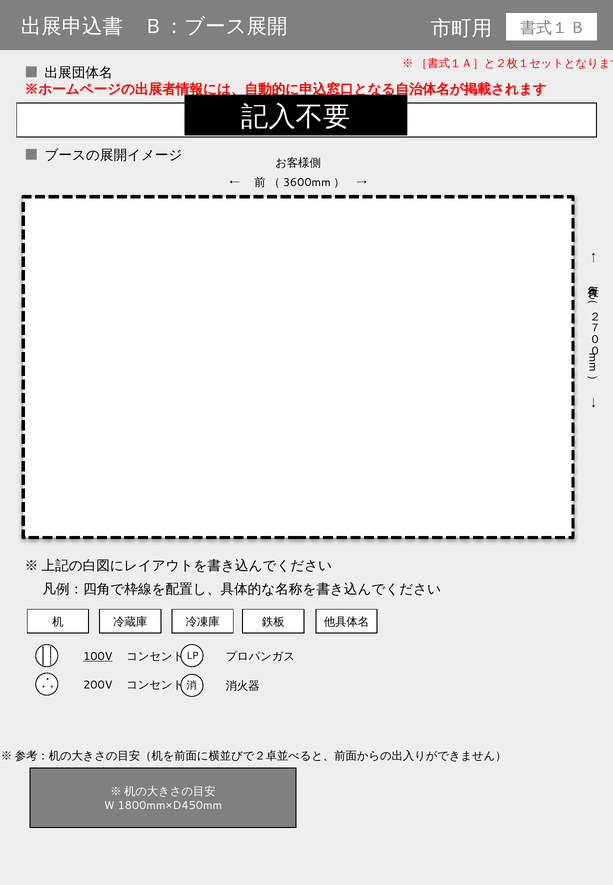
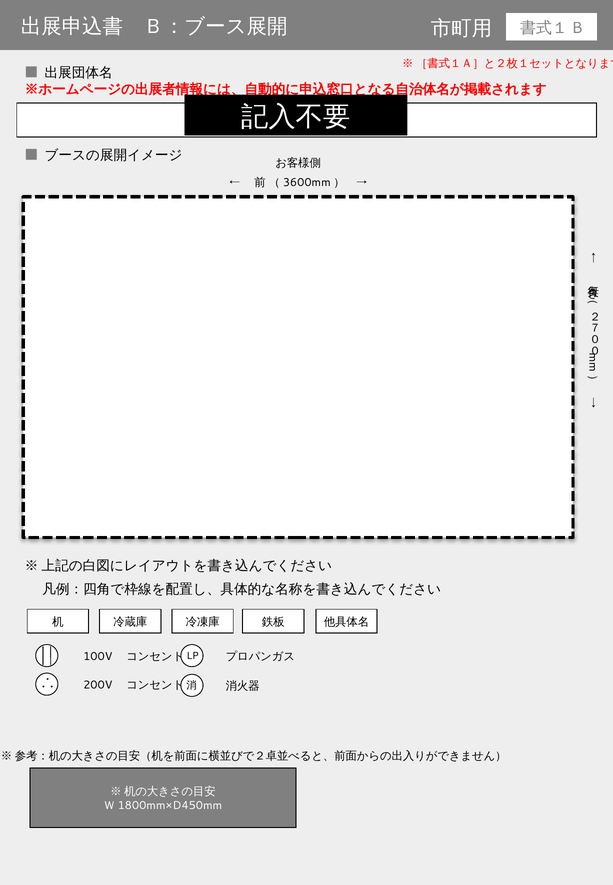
100V underline: present -> none (98, 657)
